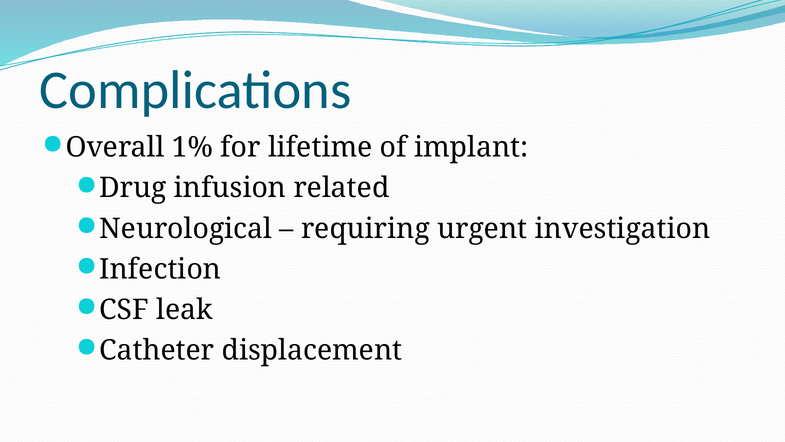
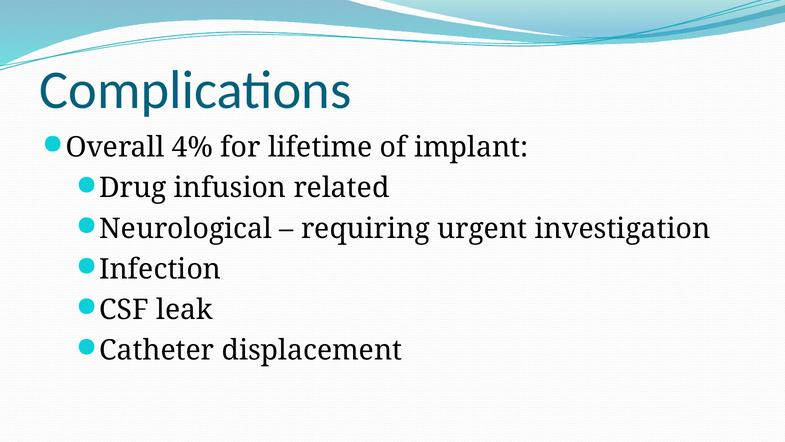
1%: 1% -> 4% (192, 147)
